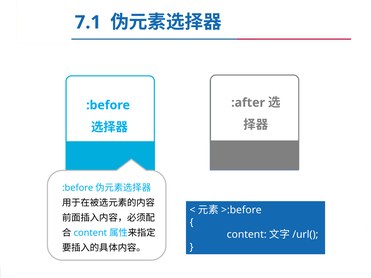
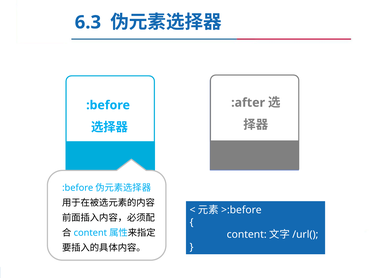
7.1: 7.1 -> 6.3 (88, 22)
